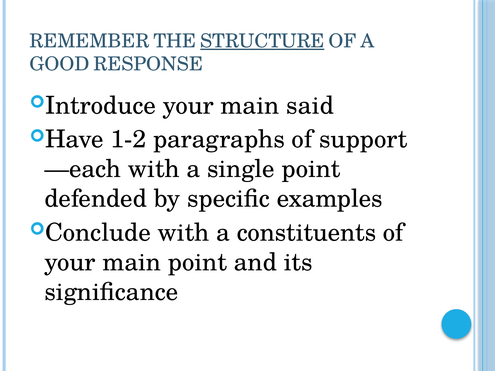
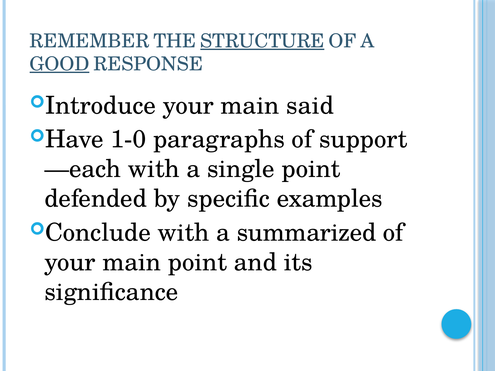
GOOD underline: none -> present (60, 64)
1-2: 1-2 -> 1-0 (128, 139)
constituents: constituents -> summarized (307, 233)
